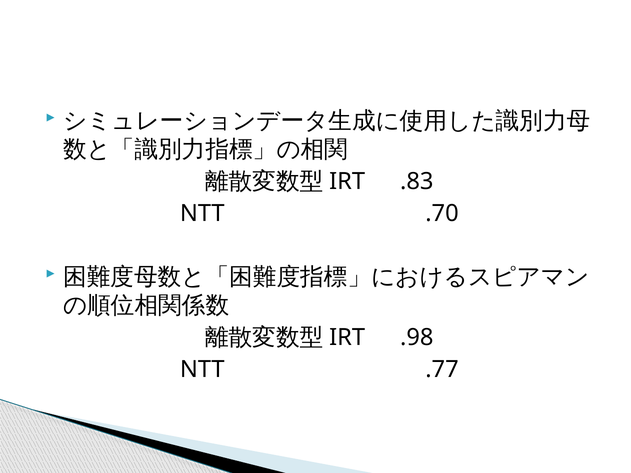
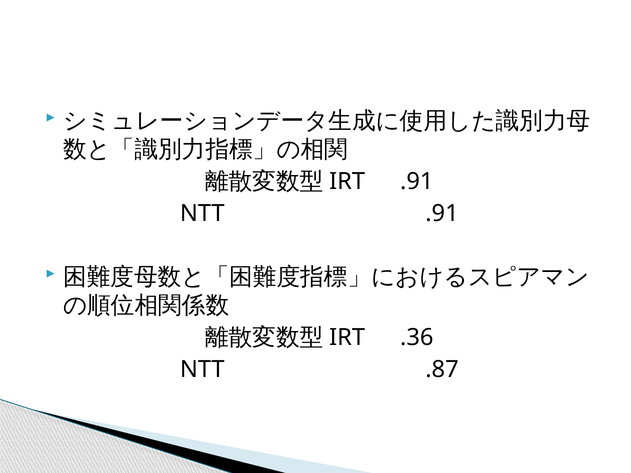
.83: .83 -> .91 (417, 182)
NTT .70: .70 -> .91 (442, 213)
.98: .98 -> .36 (417, 338)
.77: .77 -> .87 (442, 370)
